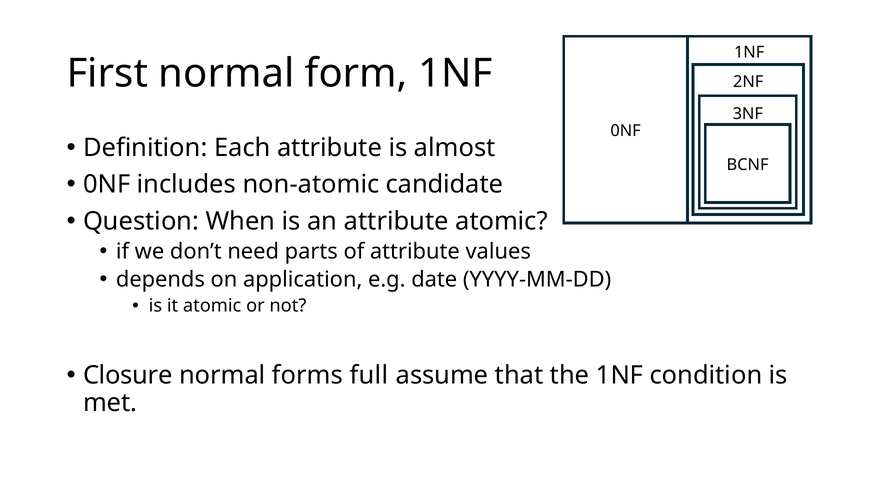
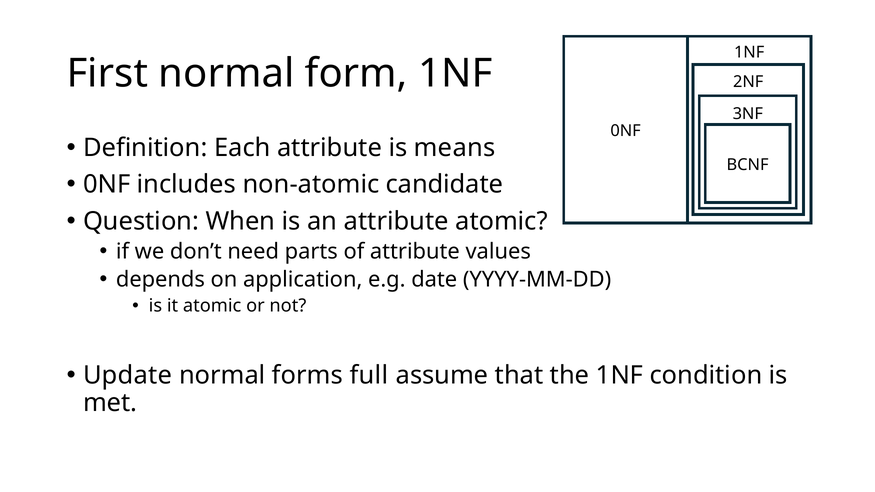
almost: almost -> means (455, 148)
Closure: Closure -> Update (128, 375)
